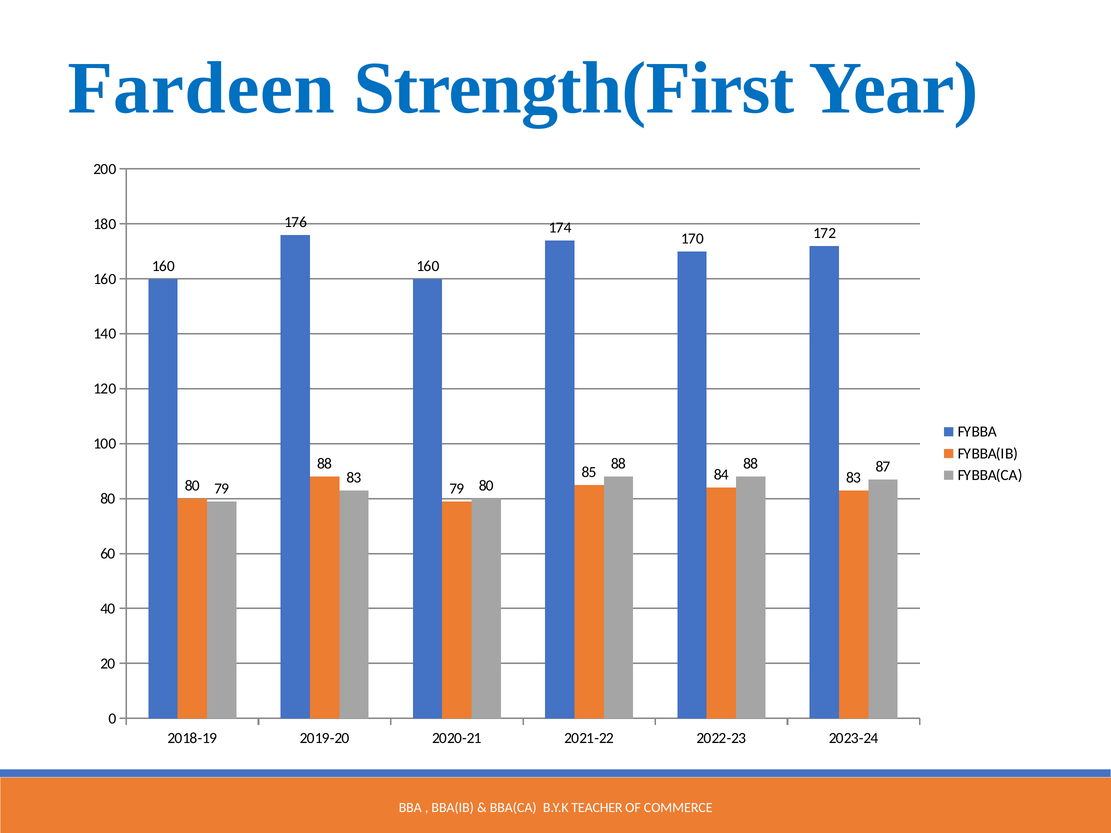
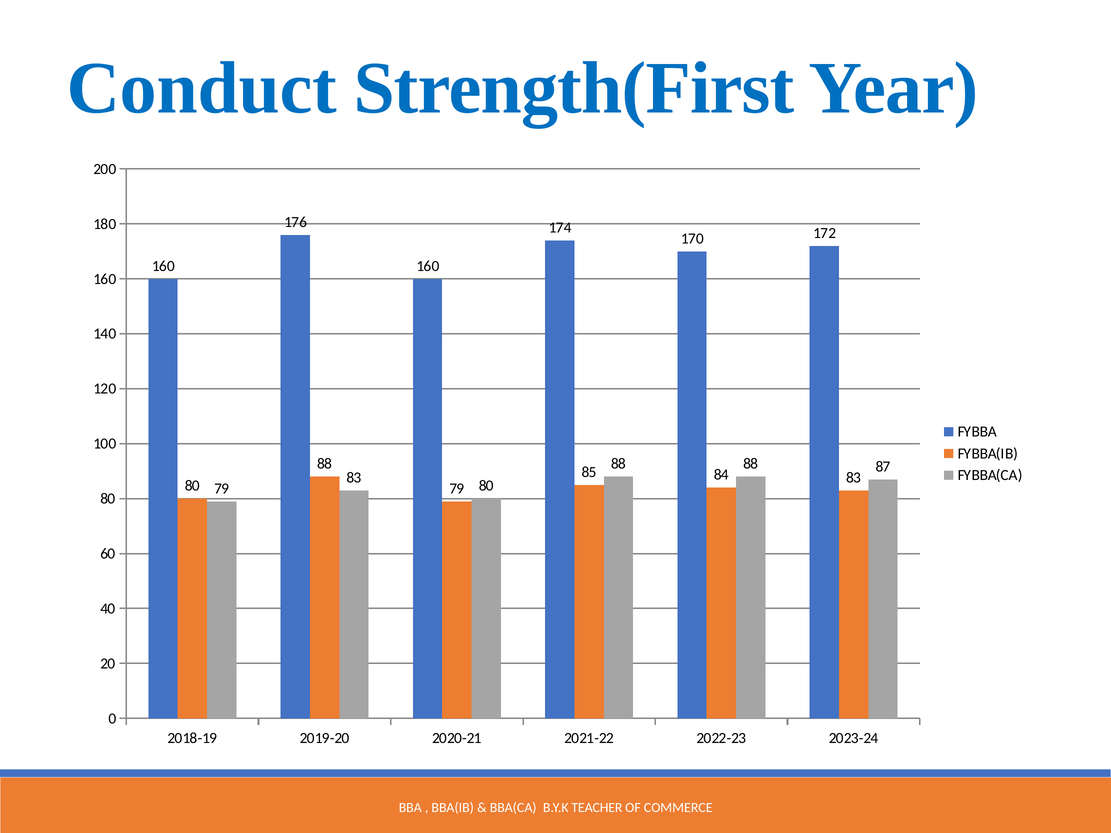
Fardeen: Fardeen -> Conduct (202, 88)
